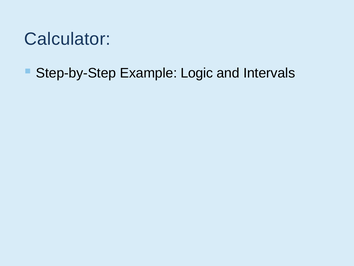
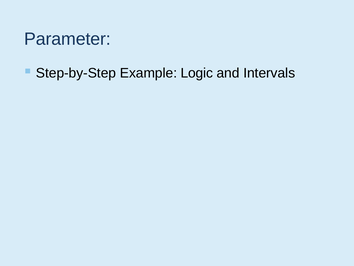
Calculator: Calculator -> Parameter (67, 39)
